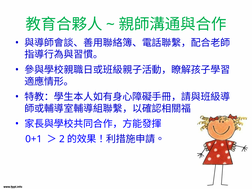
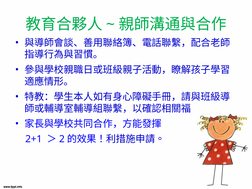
0+1: 0+1 -> 2+1 (34, 139)
